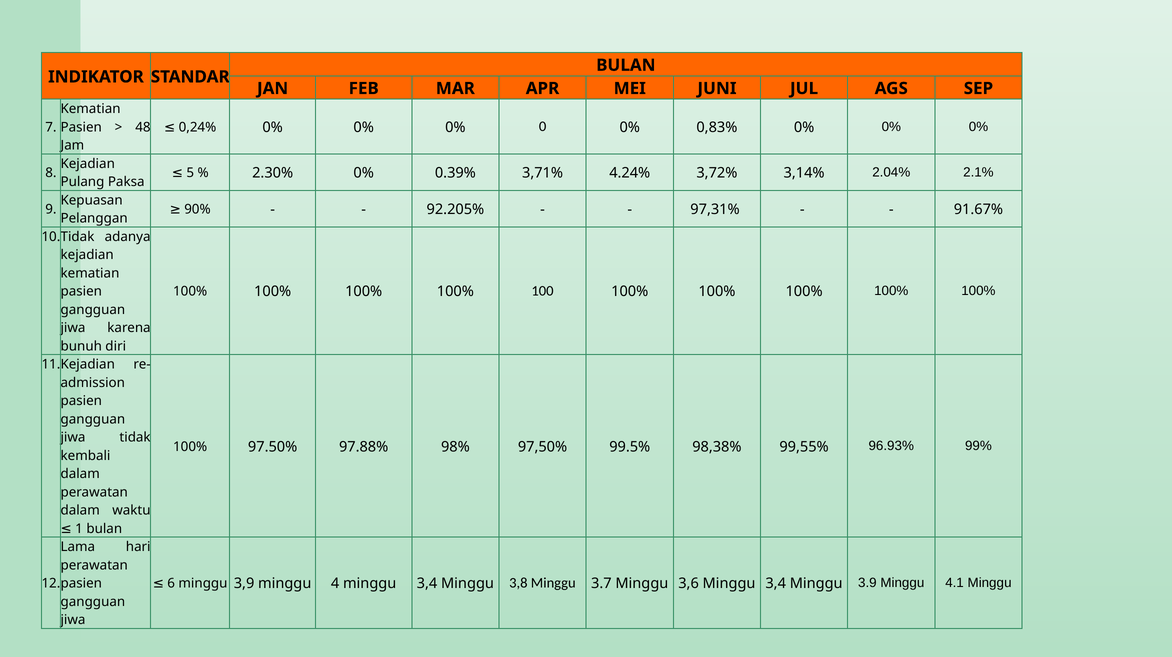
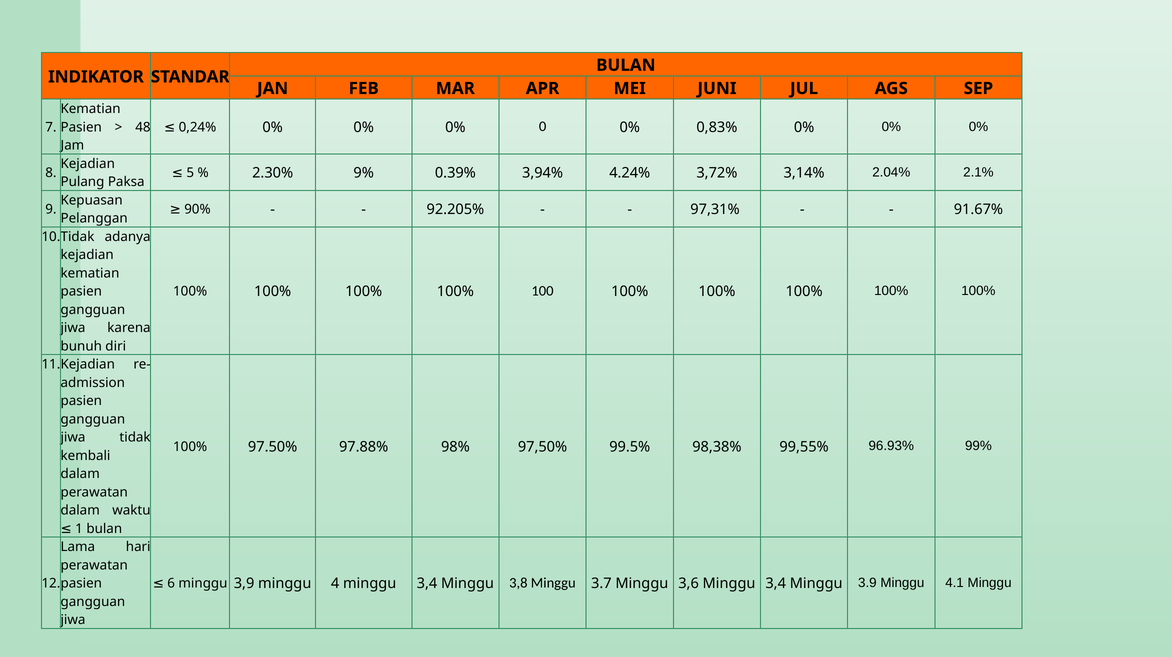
2.30% 0%: 0% -> 9% (364, 173)
3,71%: 3,71% -> 3,94% (543, 173)
